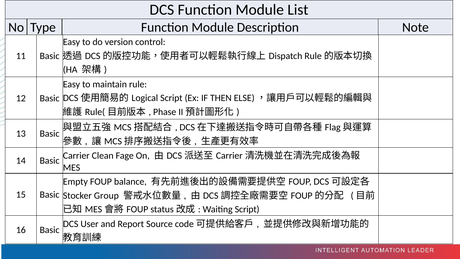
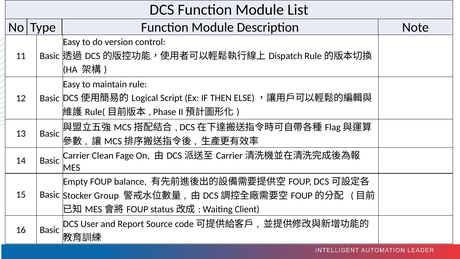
Waiting Script: Script -> Client (247, 209)
